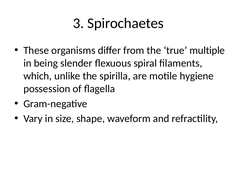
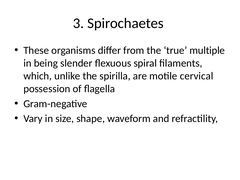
hygiene: hygiene -> cervical (197, 76)
